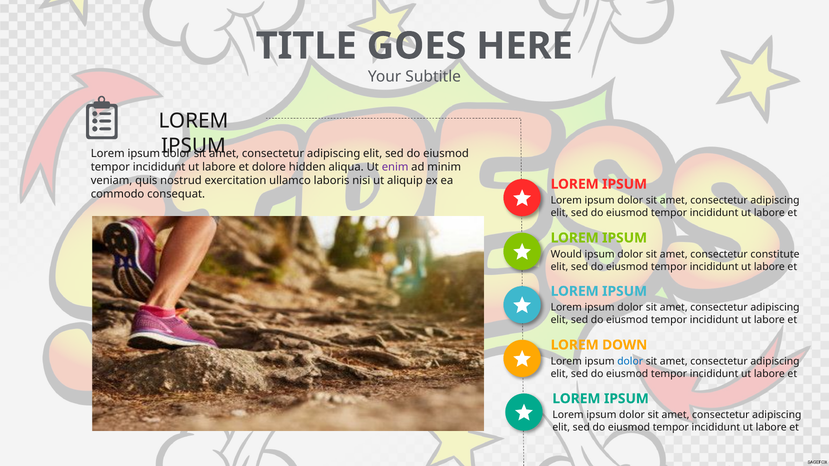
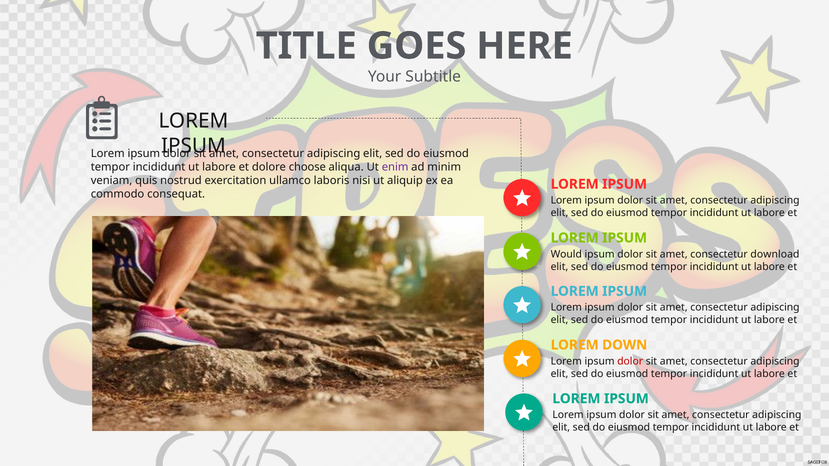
hidden: hidden -> choose (307, 167)
constitute: constitute -> download (775, 254)
dolor colour: blue -> red (630, 362)
